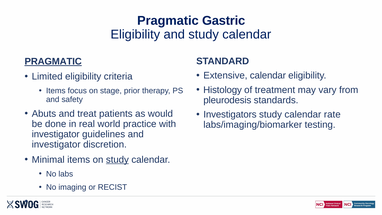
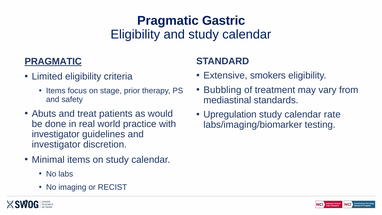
Extensive calendar: calendar -> smokers (268, 76)
Histology: Histology -> Bubbling (222, 90)
pleurodesis: pleurodesis -> mediastinal (227, 100)
Investigators: Investigators -> Upregulation (230, 114)
study underline: present -> none (117, 160)
